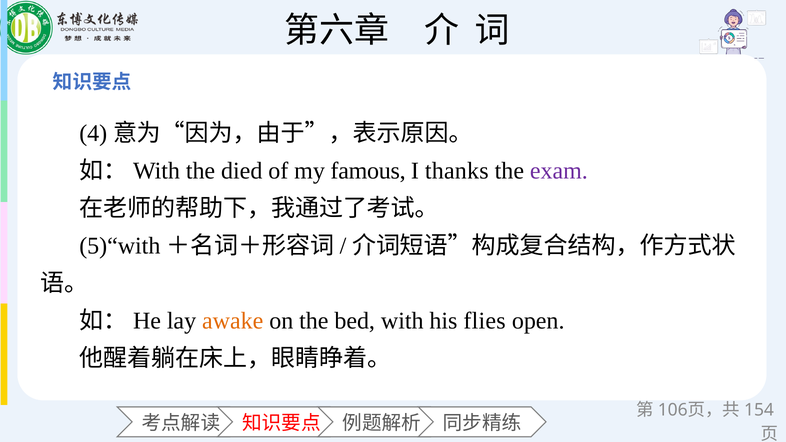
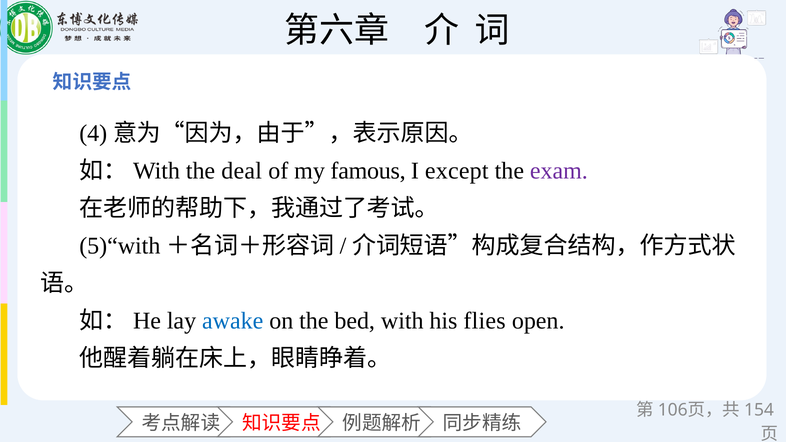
died: died -> deal (242, 171)
thanks: thanks -> except (457, 171)
awake colour: orange -> blue (233, 321)
